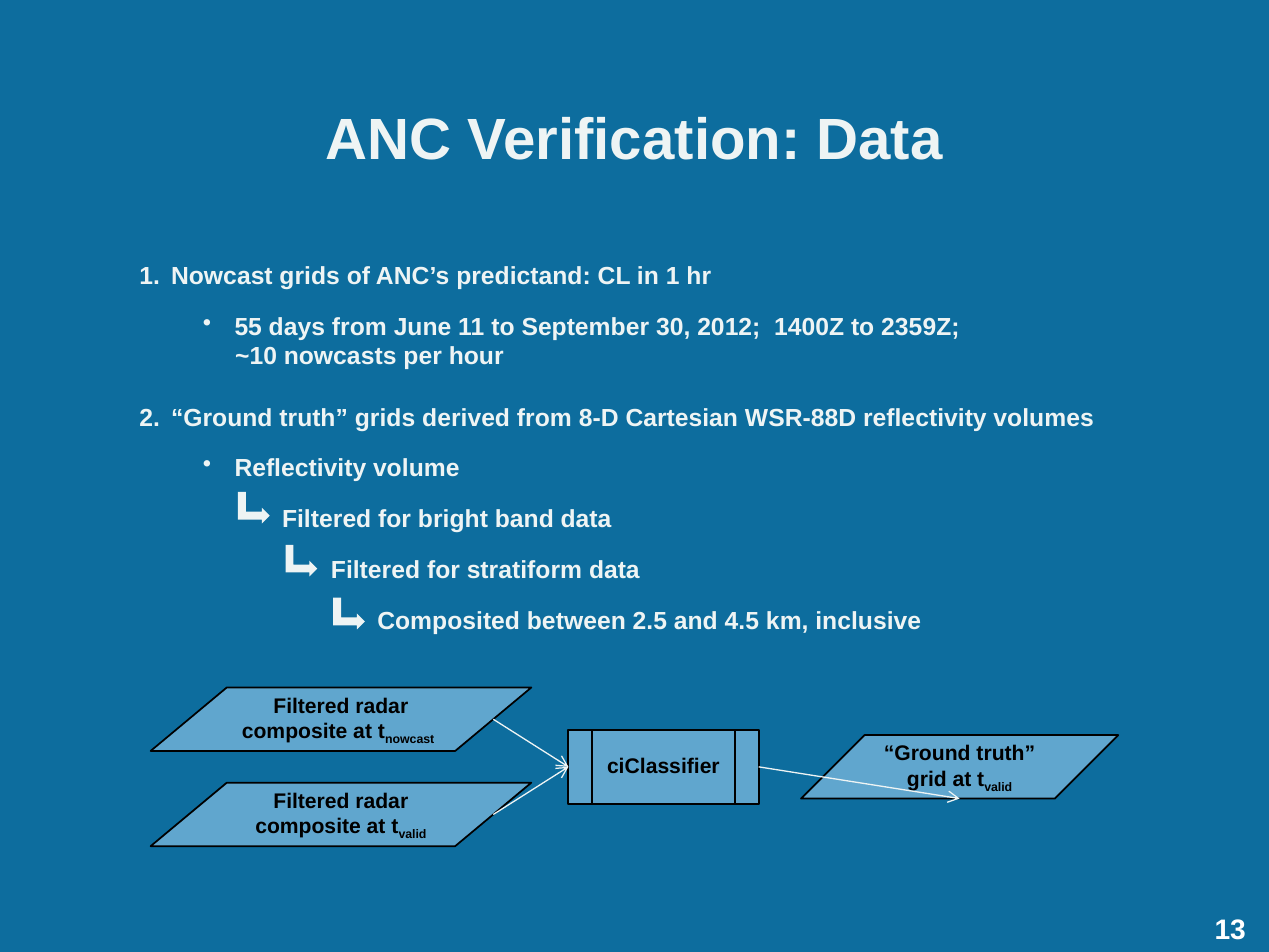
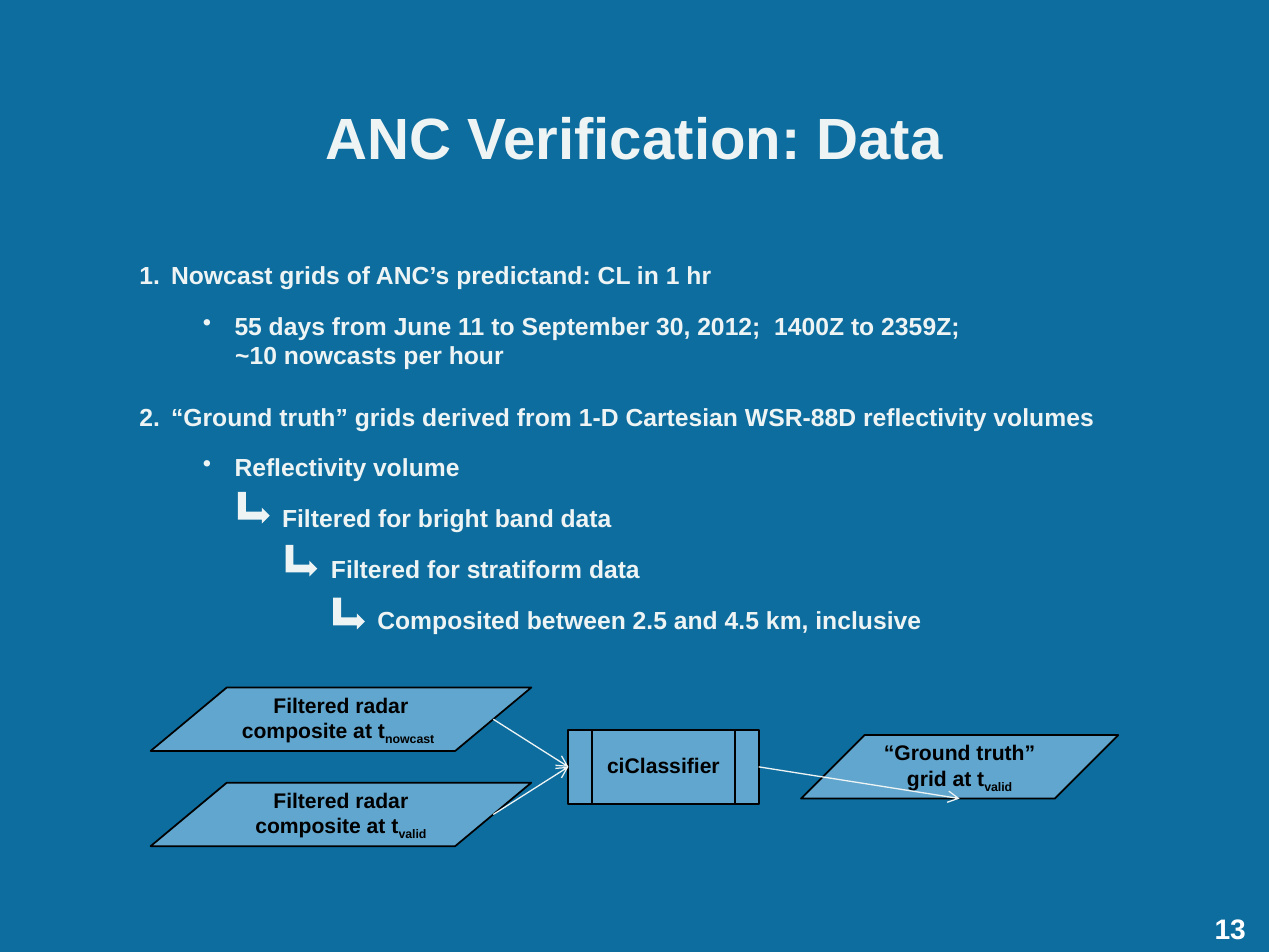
8-D: 8-D -> 1-D (599, 418)
